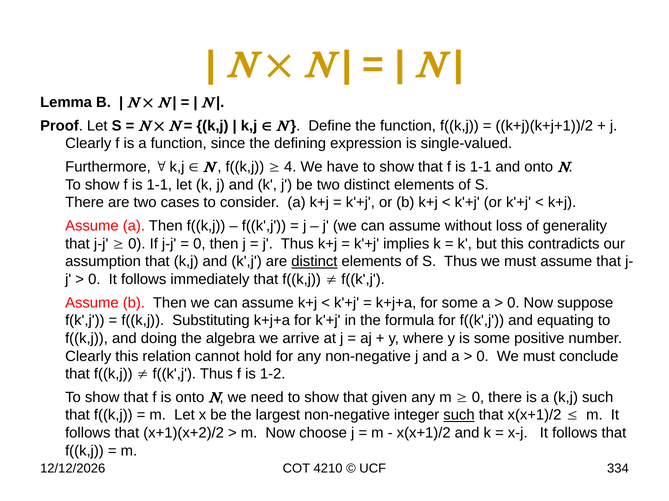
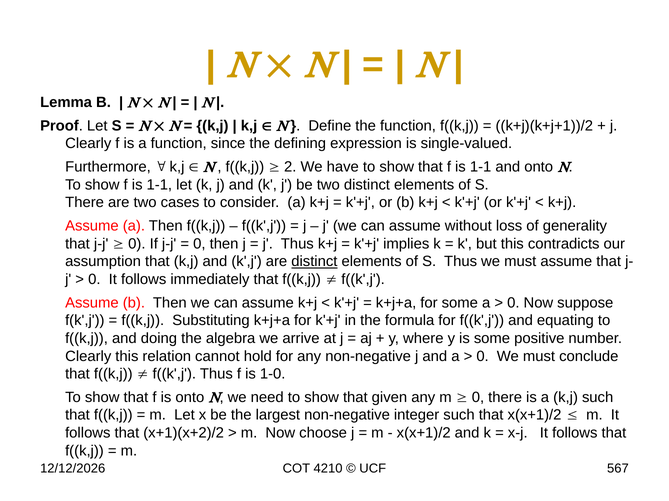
4: 4 -> 2 (290, 167)
1-2: 1-2 -> 1-0 (273, 374)
such underline: present -> none (459, 416)
334: 334 -> 567 (618, 469)
